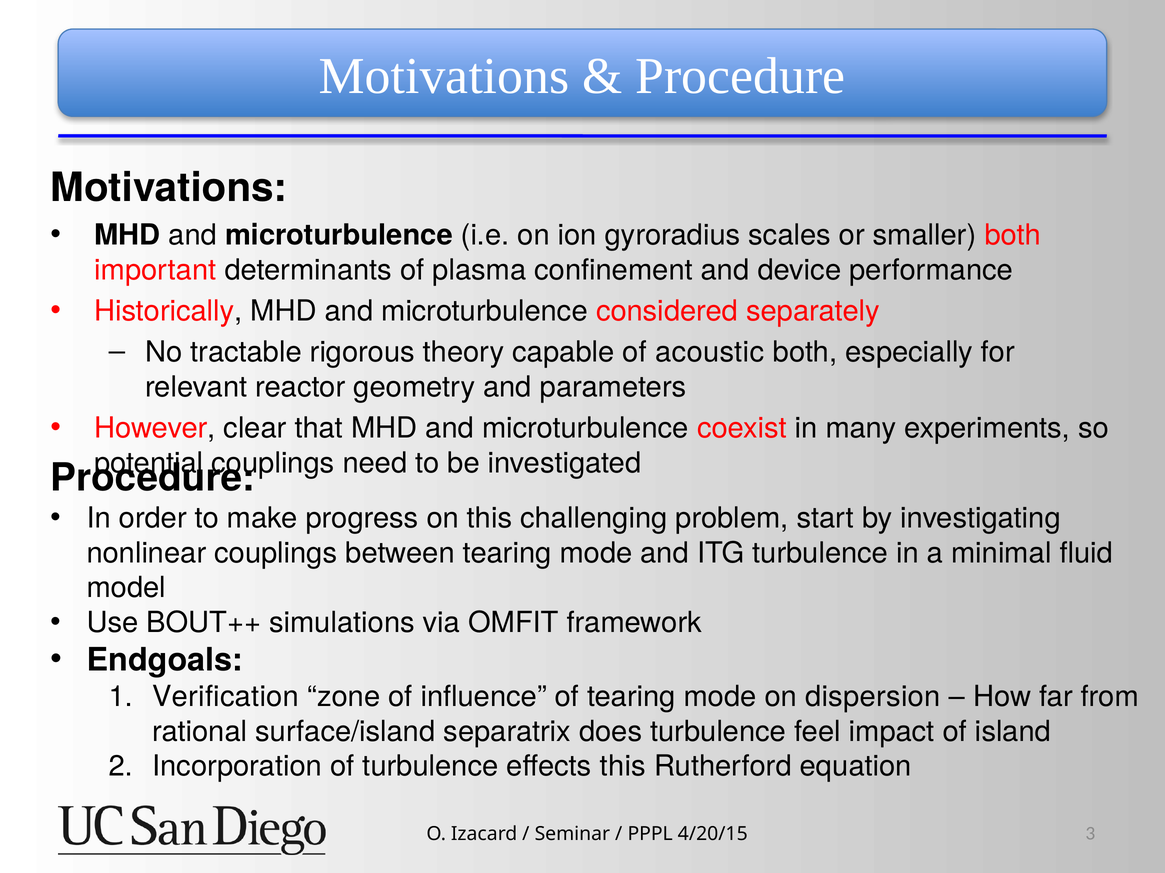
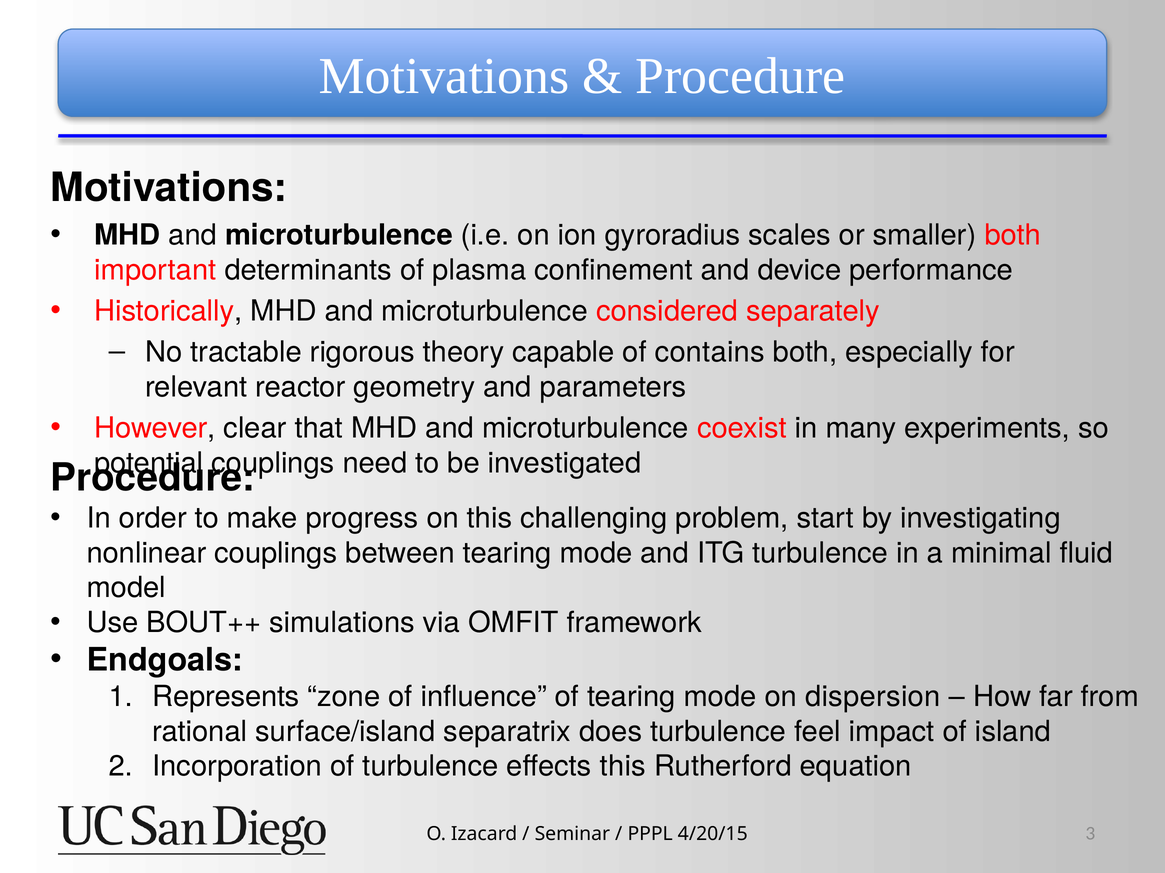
acoustic: acoustic -> contains (710, 353)
Verification: Verification -> Represents (226, 697)
